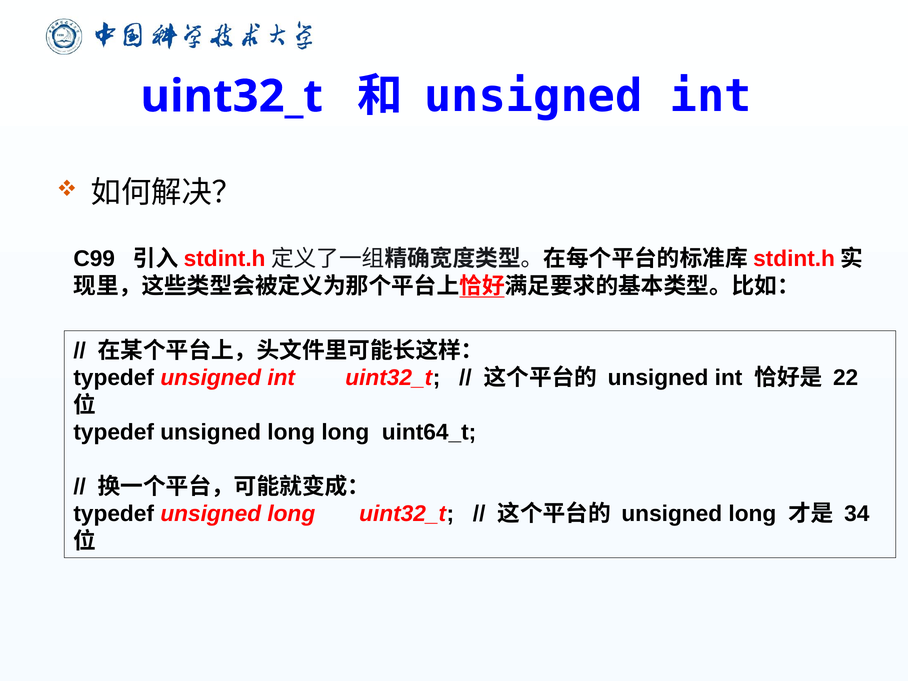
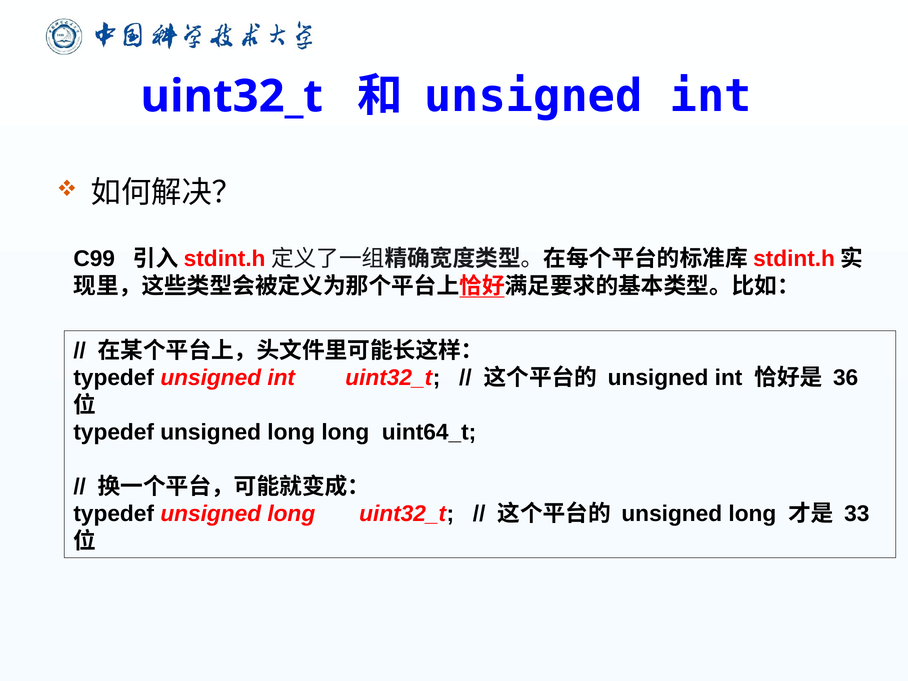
22: 22 -> 36 (846, 378)
34: 34 -> 33 (857, 514)
